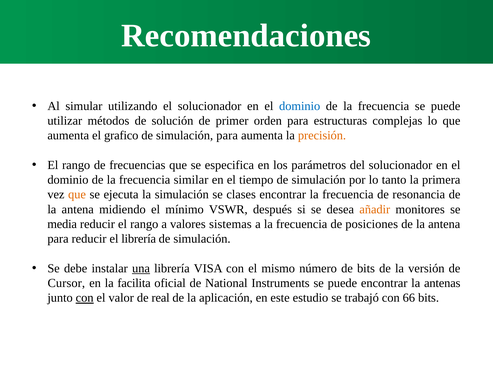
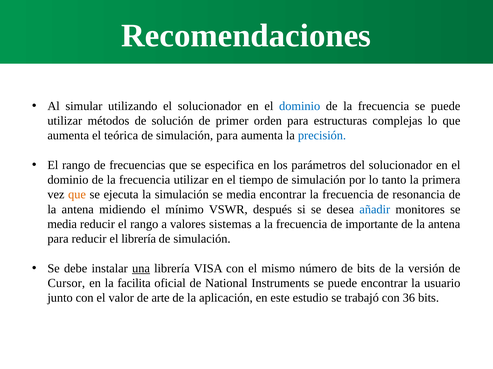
grafico: grafico -> teórica (121, 136)
precisión colour: orange -> blue (322, 136)
frecuencia similar: similar -> utilizar (191, 180)
simulación se clases: clases -> media (241, 195)
añadir colour: orange -> blue (375, 210)
posiciones: posiciones -> importante (372, 225)
antenas: antenas -> usuario (442, 284)
con underline: present -> none (85, 299)
real: real -> arte (161, 299)
66: 66 -> 36 (409, 299)
